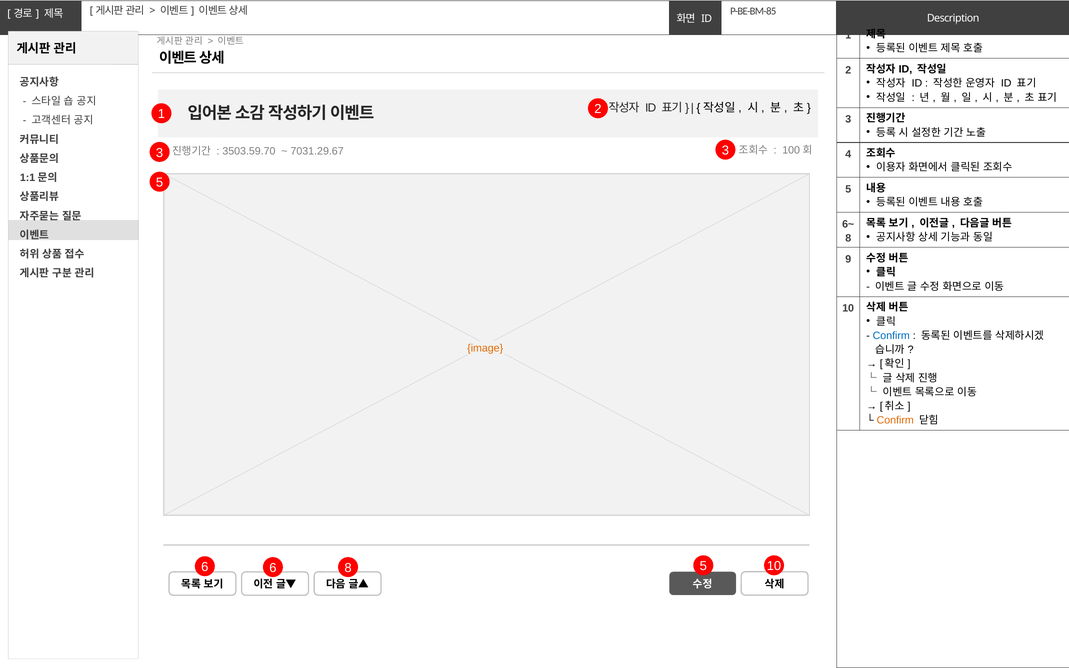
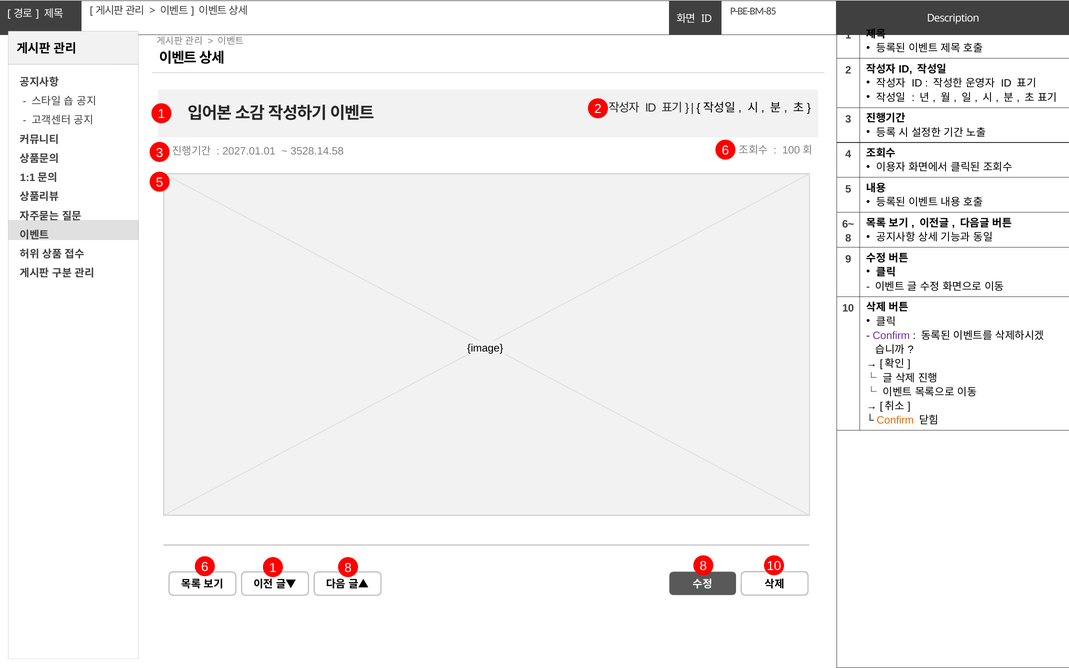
3 3: 3 -> 6 (725, 151)
3503.59.70: 3503.59.70 -> 2027.01.01 (249, 151)
7031.29.67: 7031.29.67 -> 3528.14.58 (317, 151)
Confirm colour: blue -> purple (891, 336)
image colour: orange -> black (485, 348)
6 6: 6 -> 1 (273, 568)
8 5: 5 -> 8 (703, 566)
